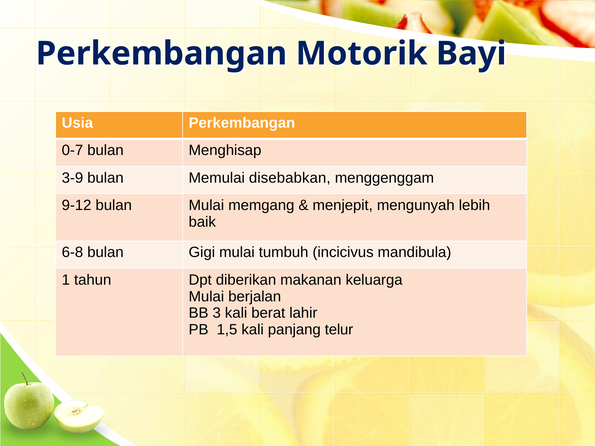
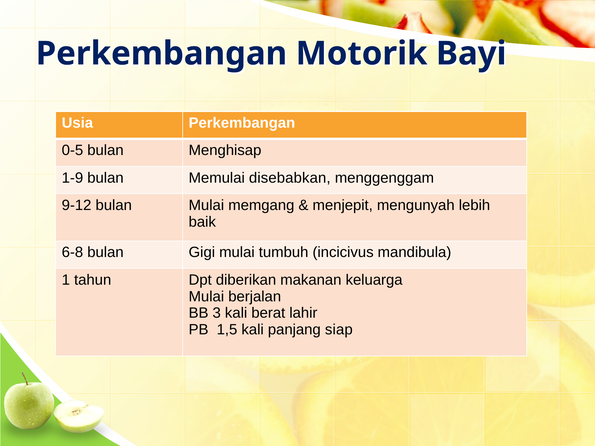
0-7: 0-7 -> 0-5 (72, 150)
3-9: 3-9 -> 1-9 (72, 178)
telur: telur -> siap (339, 330)
